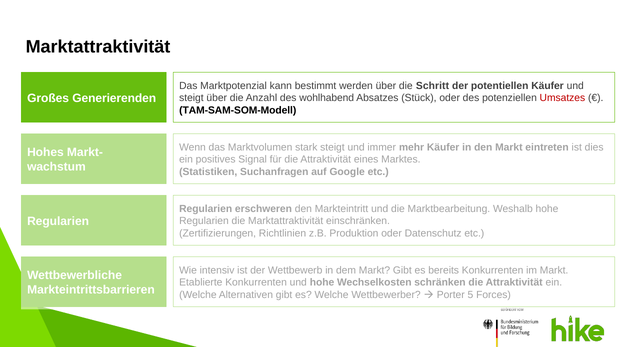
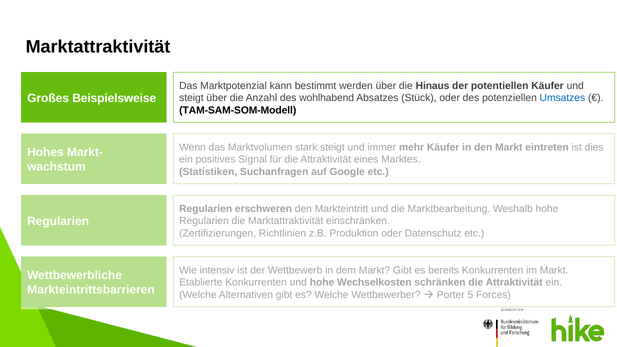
Schritt: Schritt -> Hinaus (433, 86)
Generierenden: Generierenden -> Beispielsweise (114, 98)
Umsatzes colour: red -> blue (562, 98)
